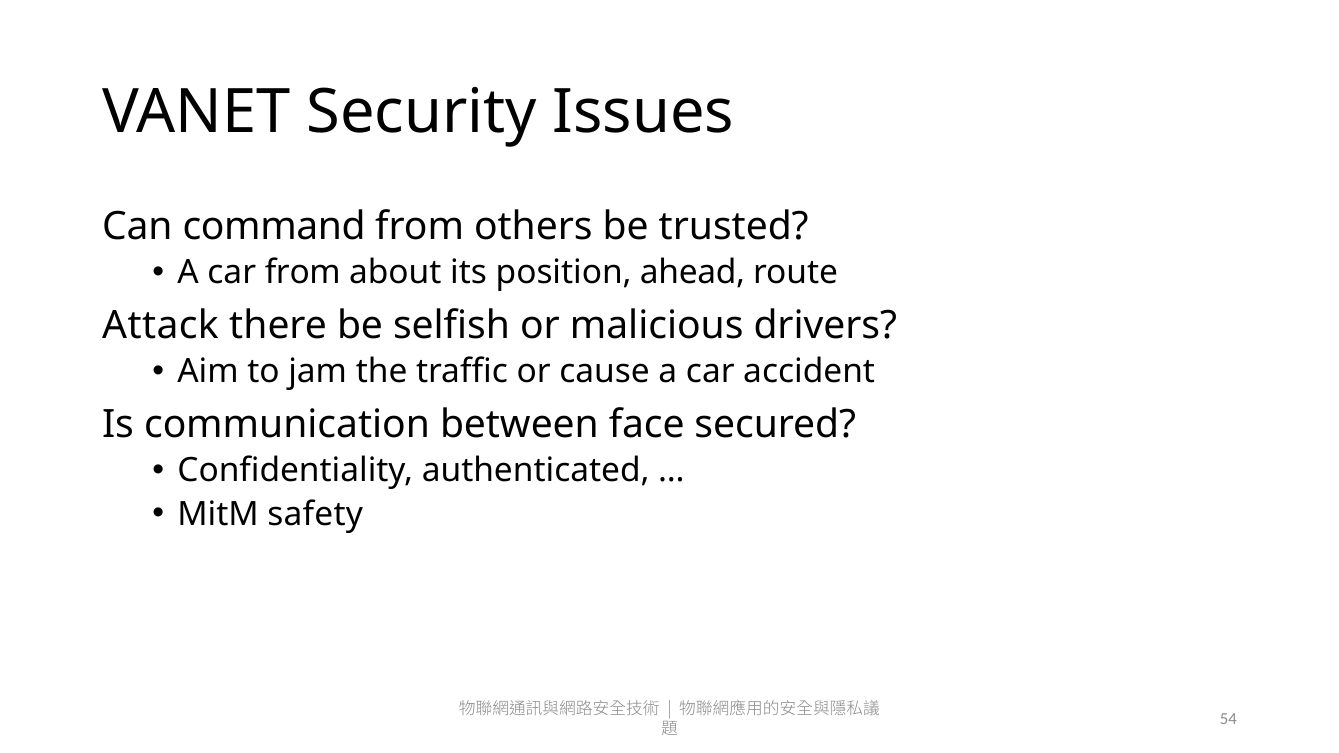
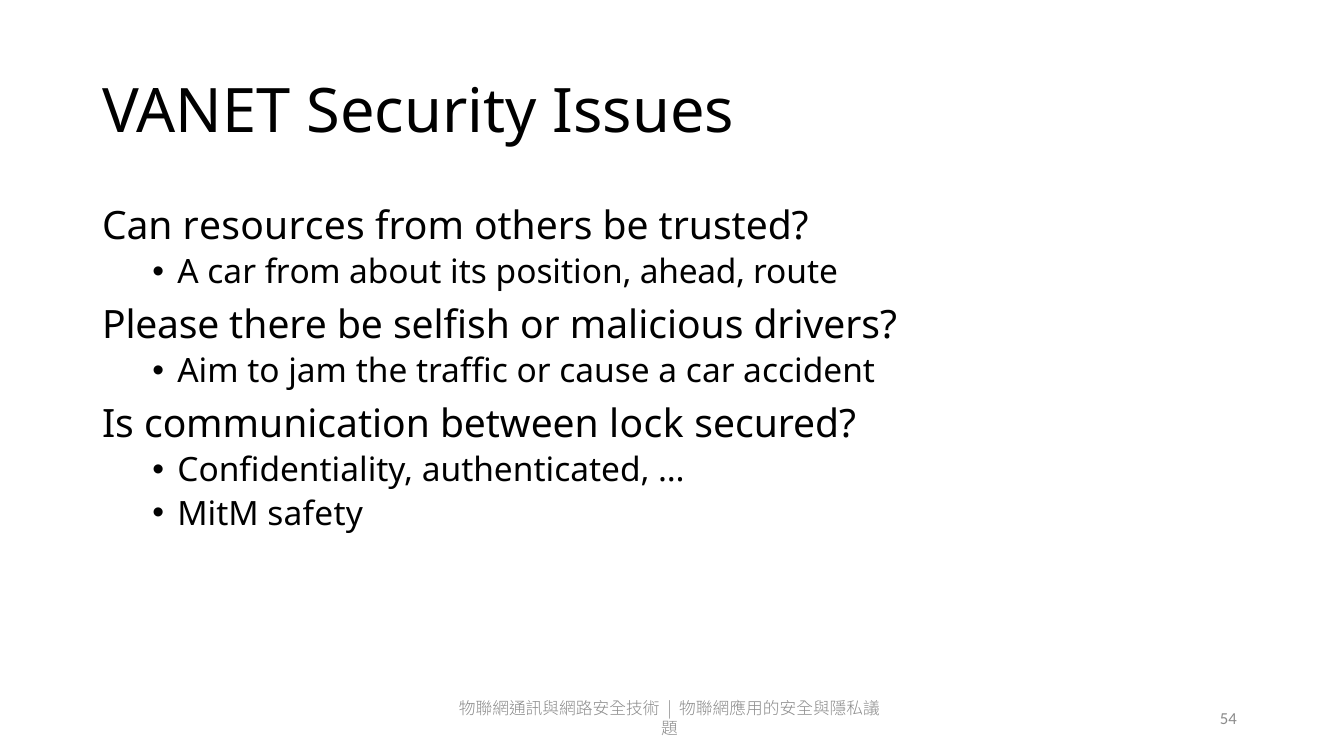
command: command -> resources (274, 226)
Attack: Attack -> Please (161, 326)
face: face -> lock (646, 425)
